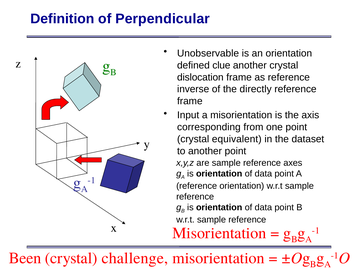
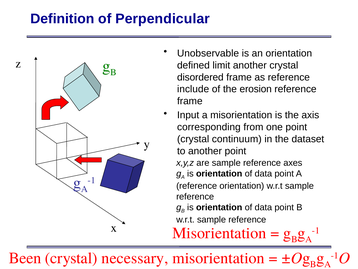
clue: clue -> limit (221, 65)
dislocation: dislocation -> disordered (200, 77)
inverse: inverse -> include (193, 89)
directly: directly -> erosion (256, 89)
equivalent: equivalent -> continuum (237, 139)
challenge: challenge -> necessary (135, 258)
